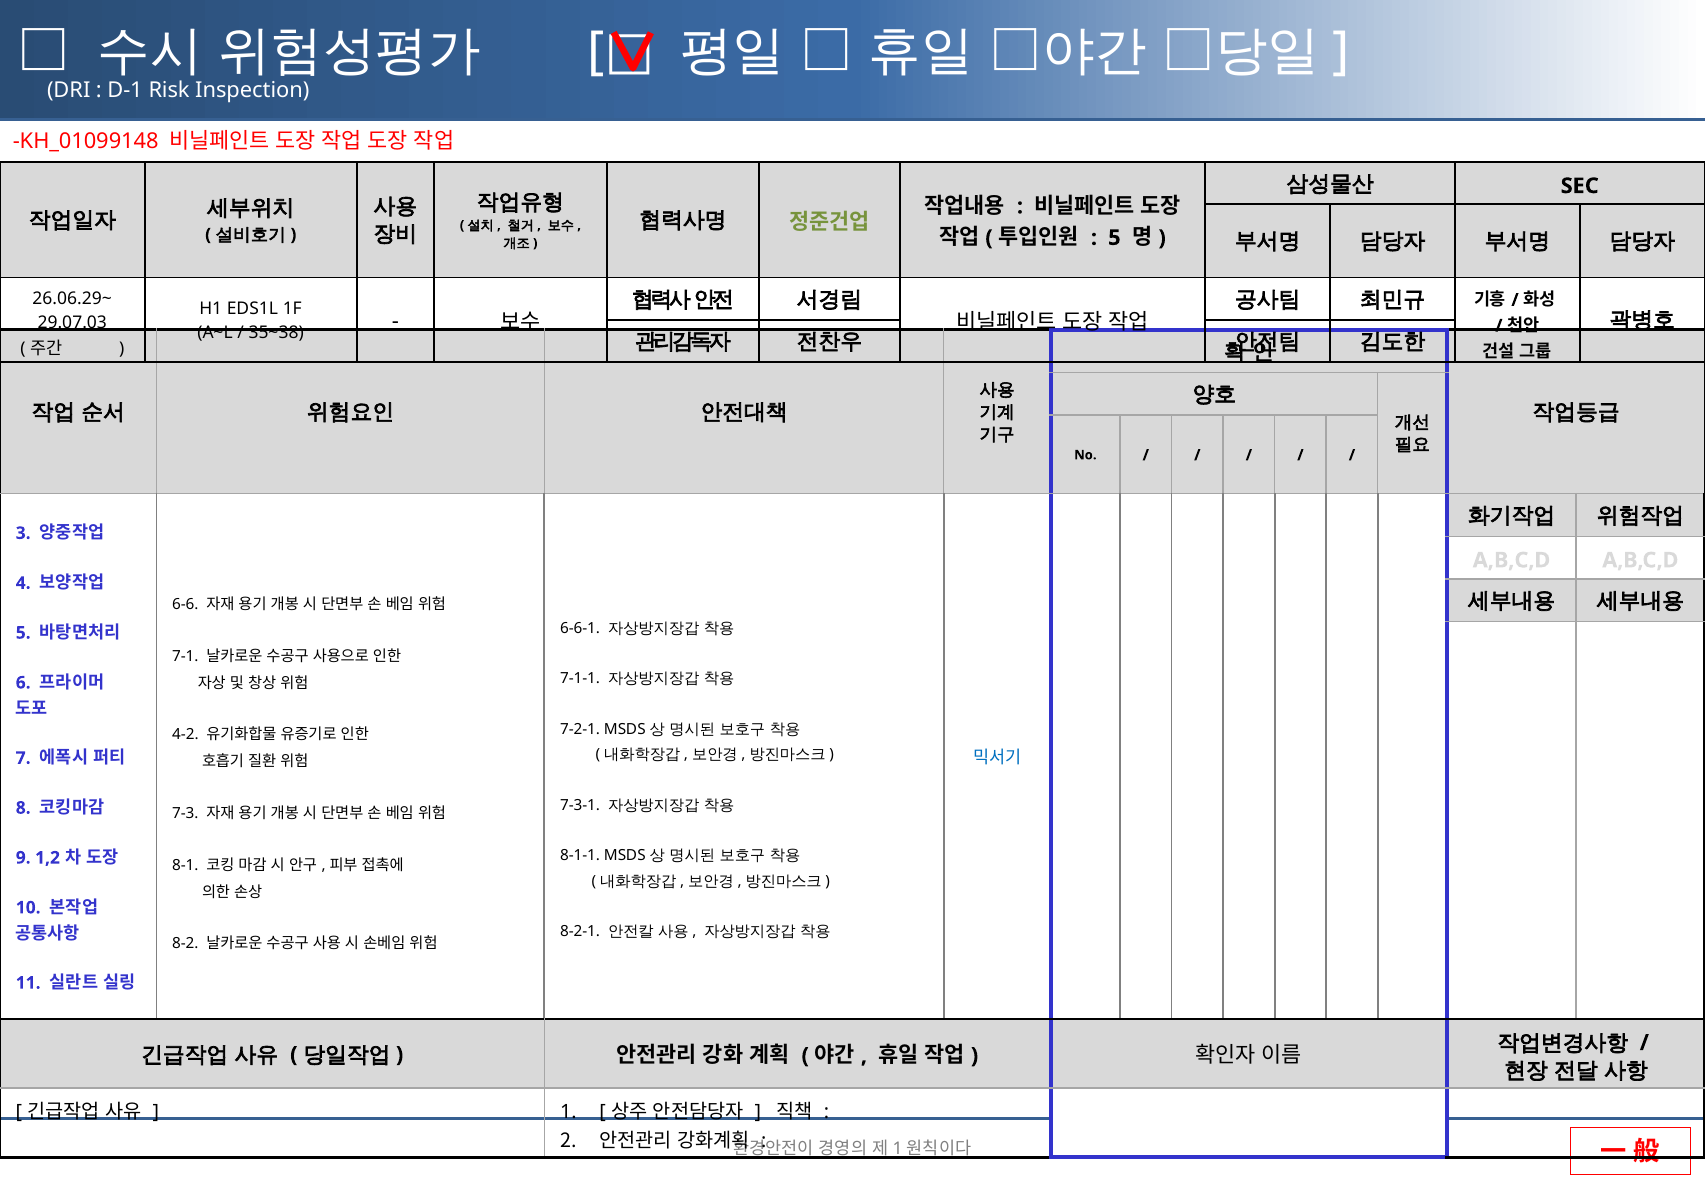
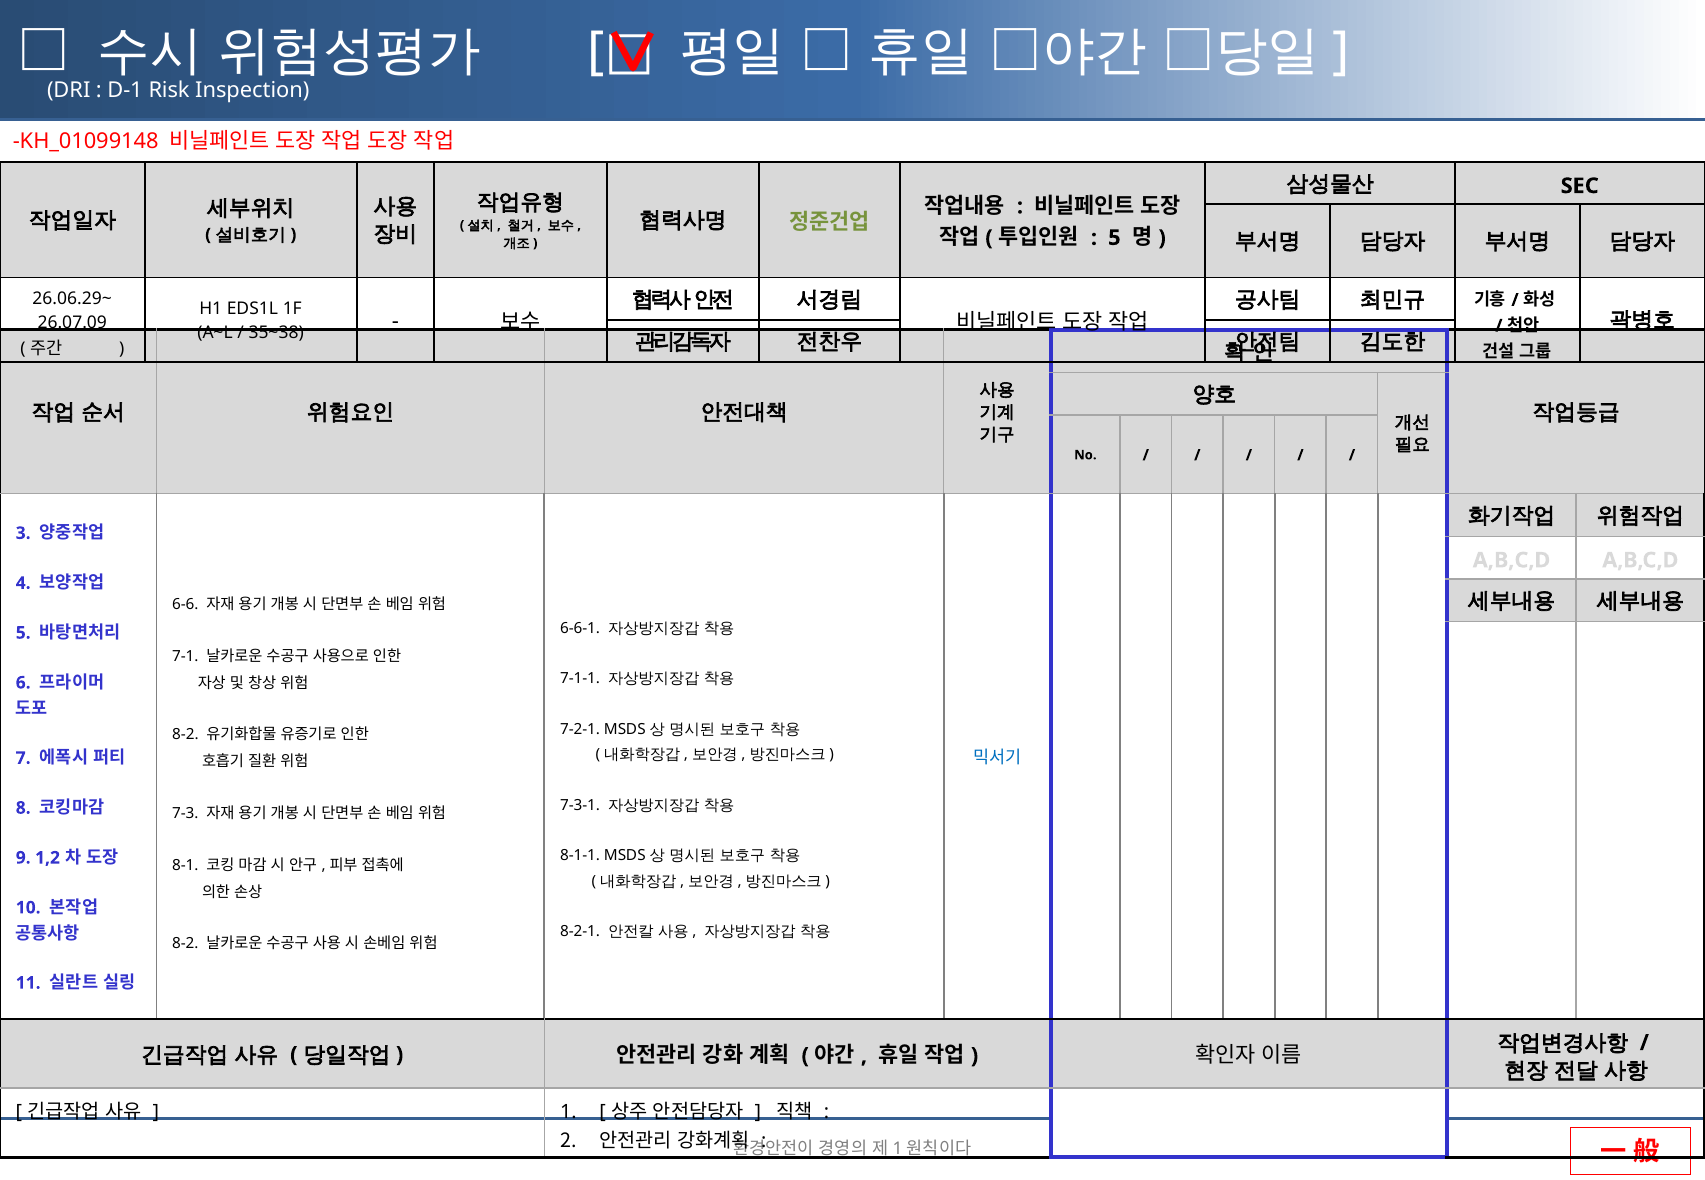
29.07.03: 29.07.03 -> 26.07.09 (72, 323)
4-2: 4-2 -> 8-2 (185, 735)
